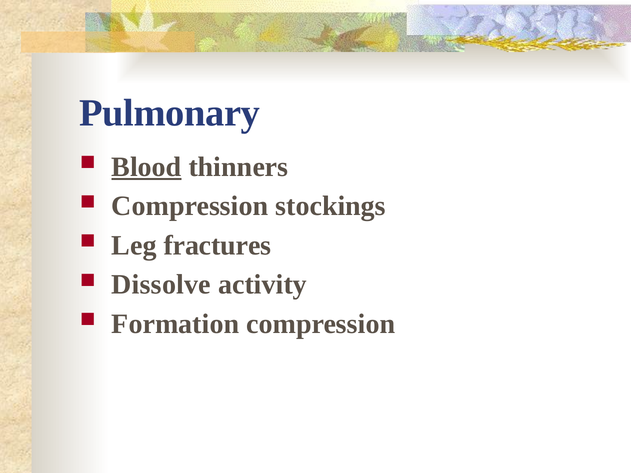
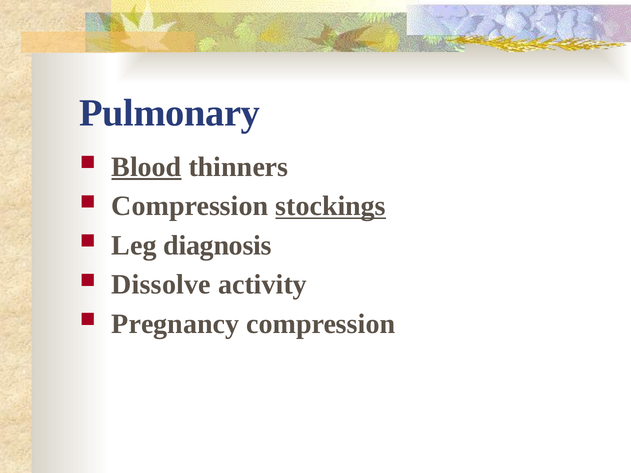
stockings underline: none -> present (331, 206)
fractures: fractures -> diagnosis (217, 246)
Formation: Formation -> Pregnancy (175, 324)
